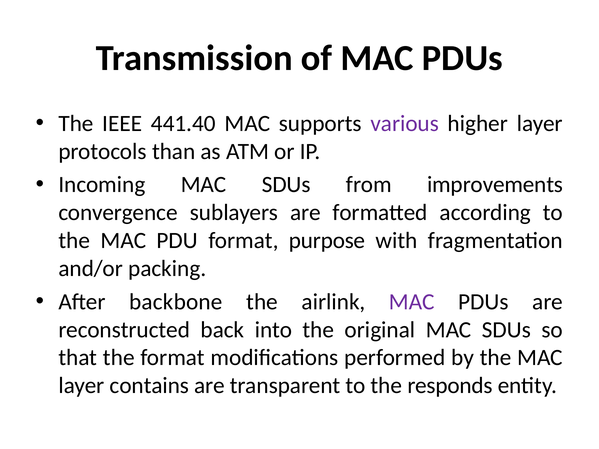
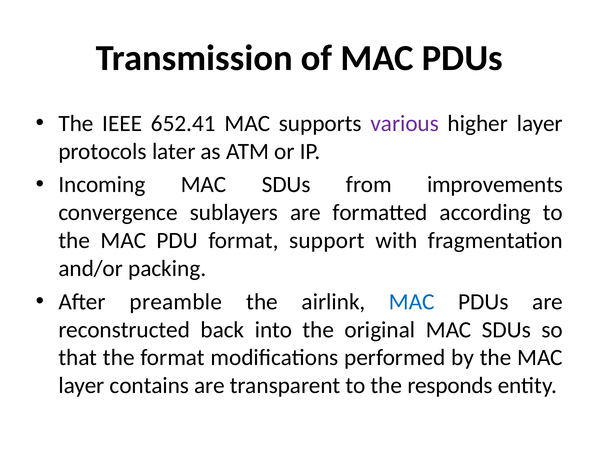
441.40: 441.40 -> 652.41 (183, 123)
than: than -> later (174, 151)
purpose: purpose -> support (327, 241)
backbone: backbone -> preamble (176, 302)
MAC colour: purple -> blue (412, 302)
